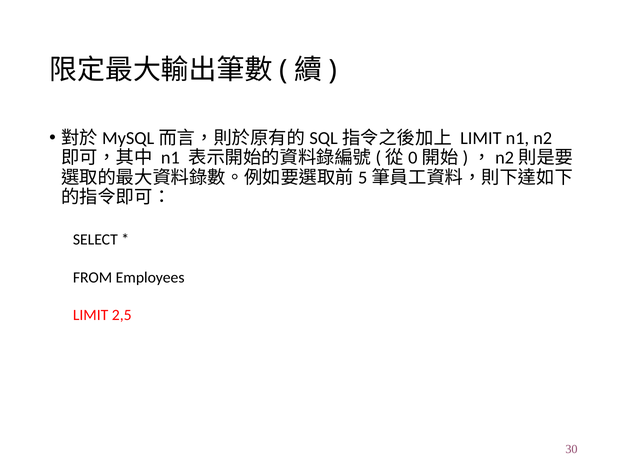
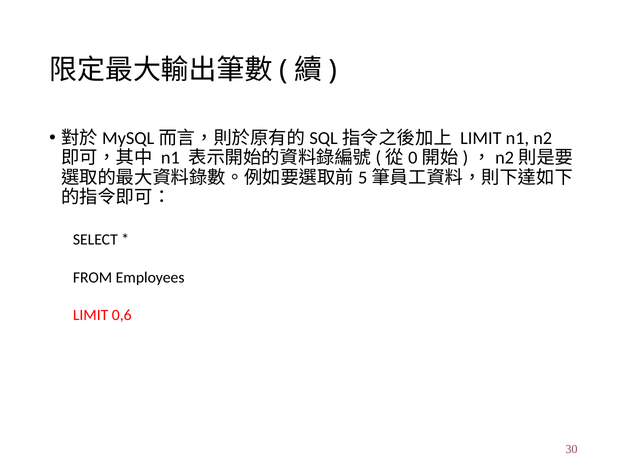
2,5: 2,5 -> 0,6 (122, 315)
